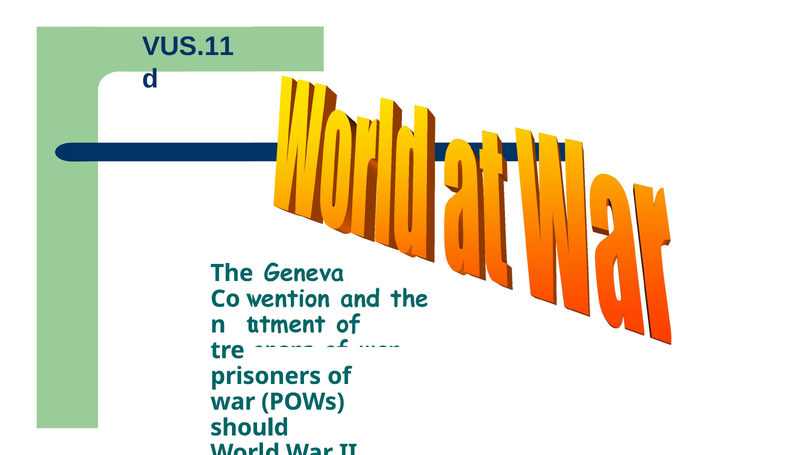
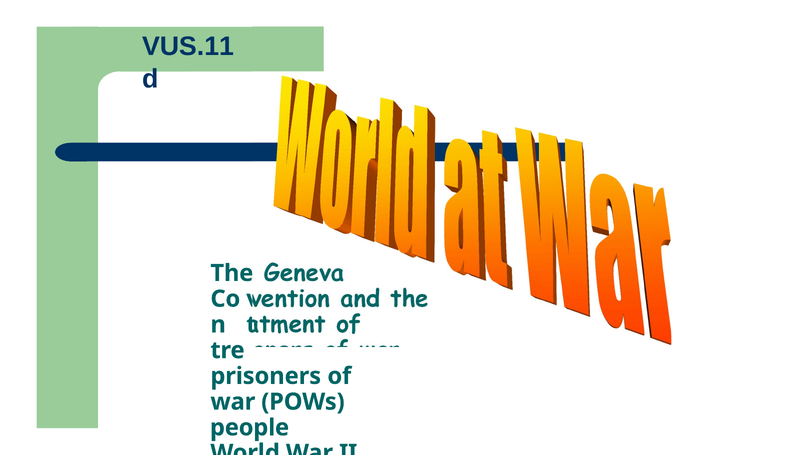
should: should -> people (250, 427)
